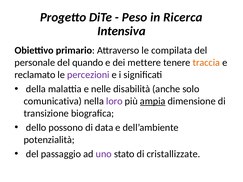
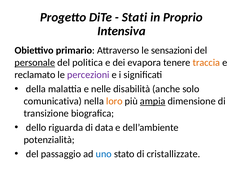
Peso: Peso -> Stati (135, 17)
Ricerca: Ricerca -> Proprio (183, 17)
compilata: compilata -> sensazioni (172, 51)
personale underline: none -> present (35, 63)
quando: quando -> politica (88, 63)
mettere: mettere -> evapora (144, 63)
loro colour: purple -> orange (114, 101)
possono: possono -> riguarda (66, 128)
uno colour: purple -> blue (104, 154)
